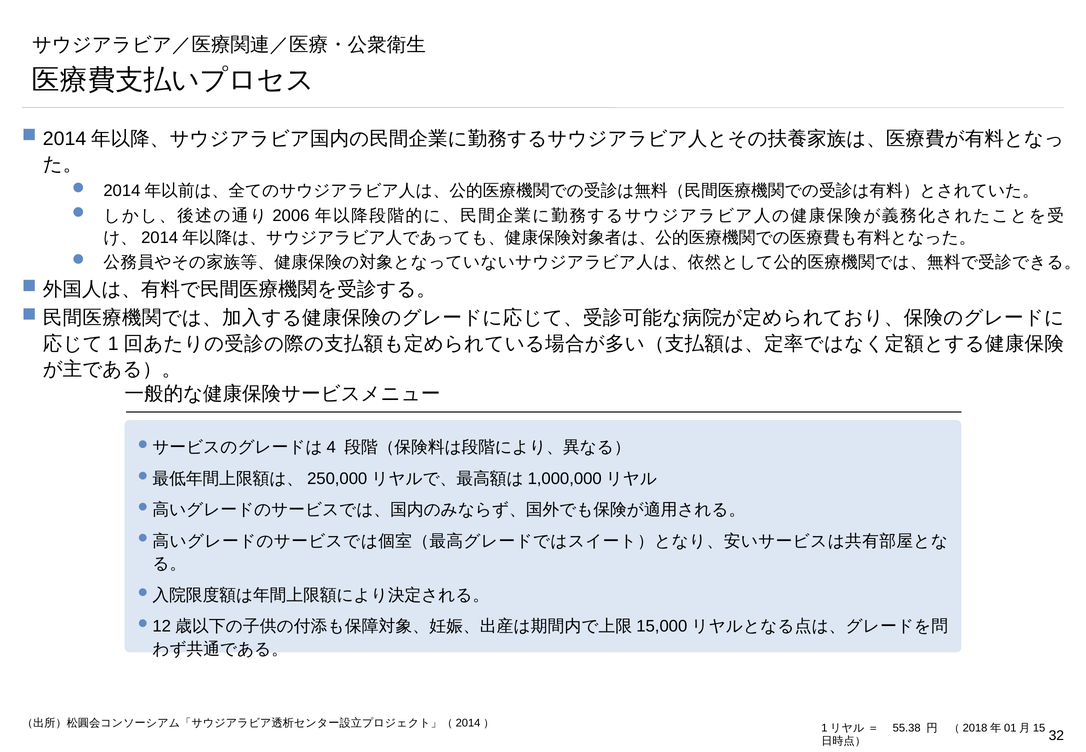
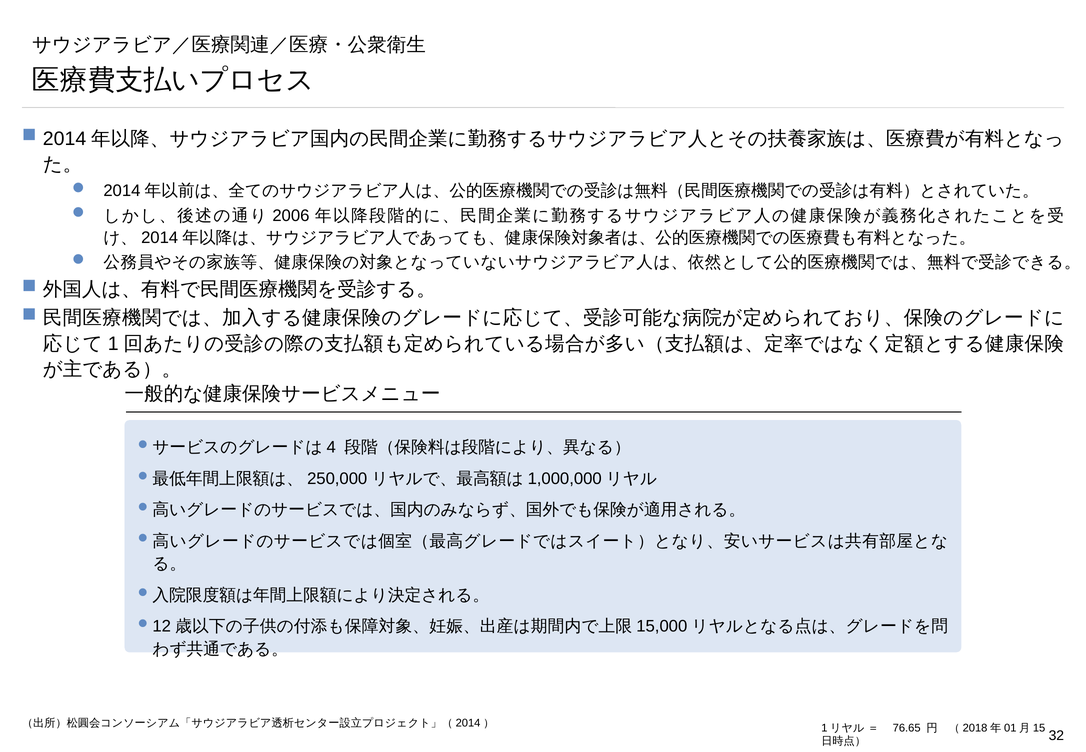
55.38: 55.38 -> 76.65 (907, 728)
